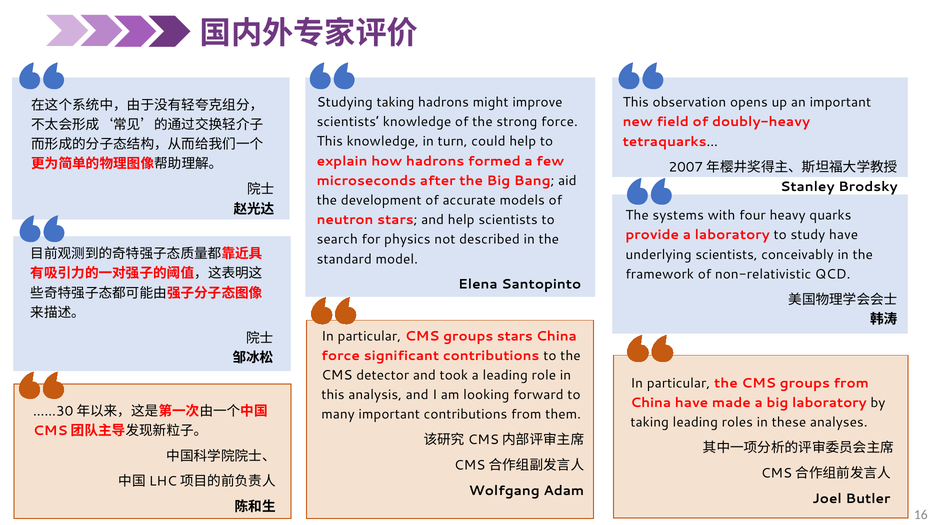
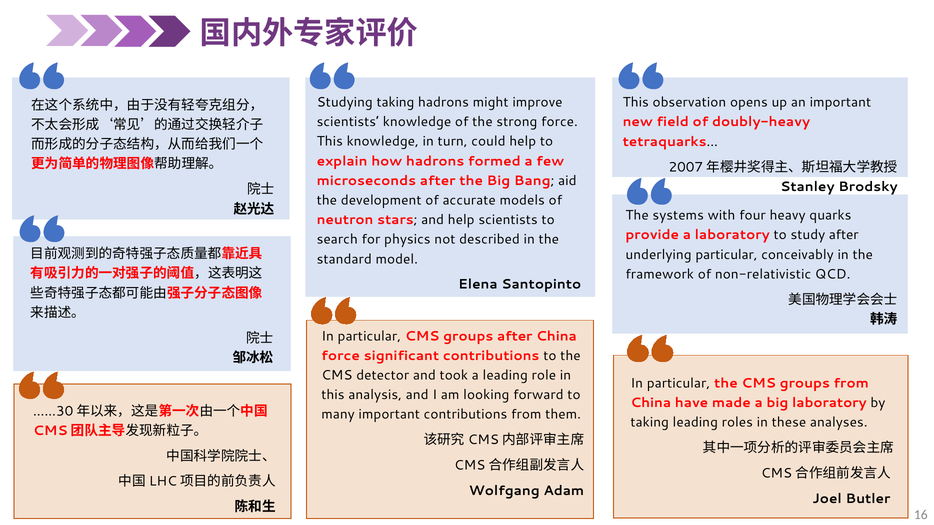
study have: have -> after (844, 235)
underlying scientists: scientists -> particular (727, 255)
groups stars: stars -> after (515, 336)
